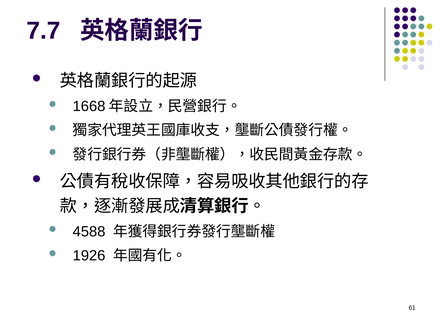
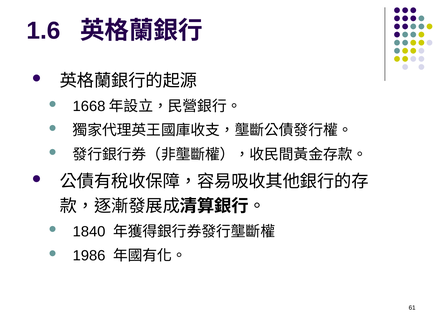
7.7: 7.7 -> 1.6 (44, 31)
4588: 4588 -> 1840 (89, 232)
1926: 1926 -> 1986 (89, 256)
